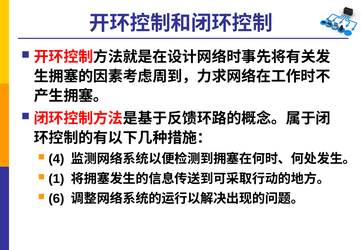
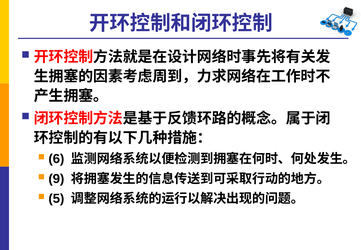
4: 4 -> 6 (56, 159)
1: 1 -> 9 (56, 179)
6: 6 -> 5 (56, 199)
